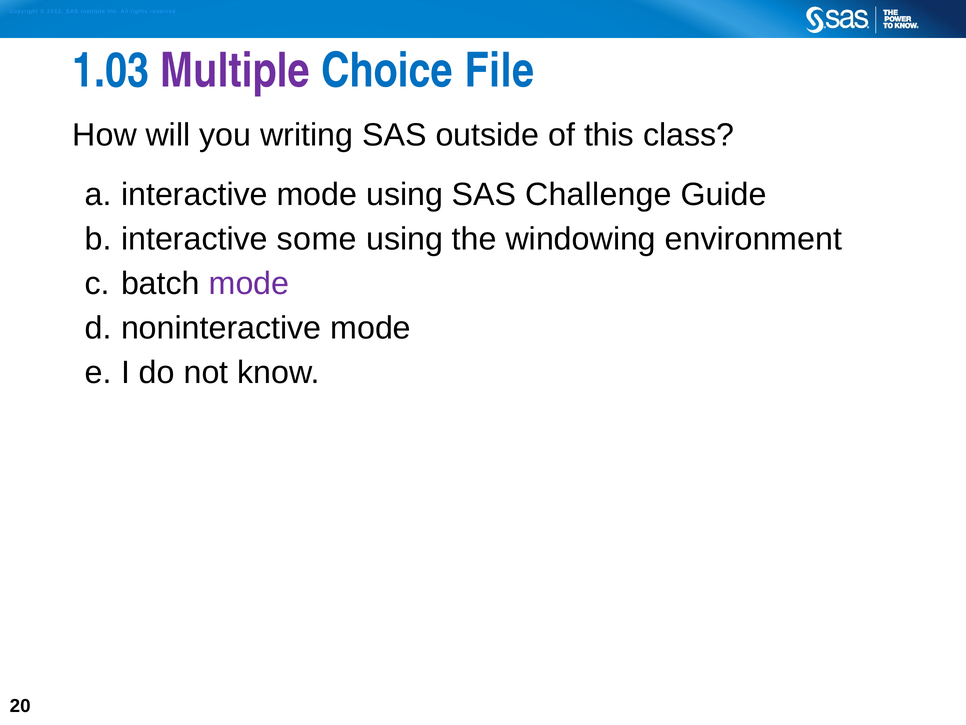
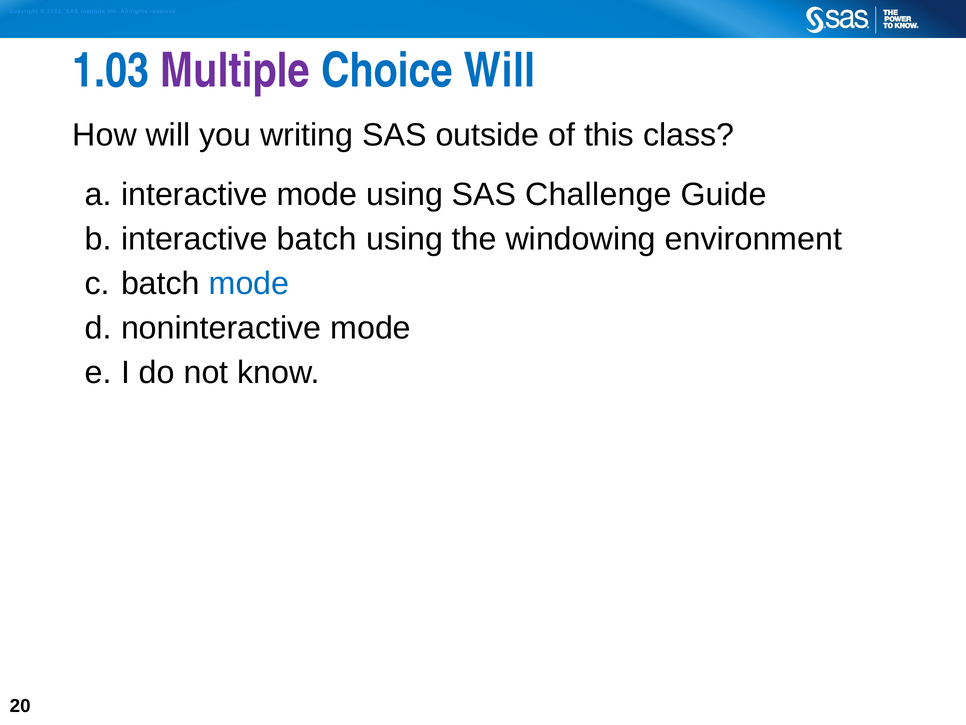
Choice File: File -> Will (500, 71)
interactive some: some -> batch (317, 239)
mode colour: purple -> blue (249, 284)
